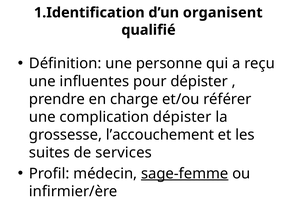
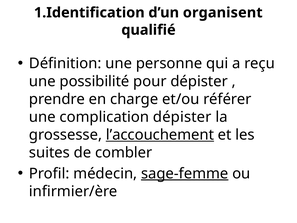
influentes: influentes -> possibilité (94, 81)
l’accouchement underline: none -> present (160, 135)
services: services -> combler (124, 153)
